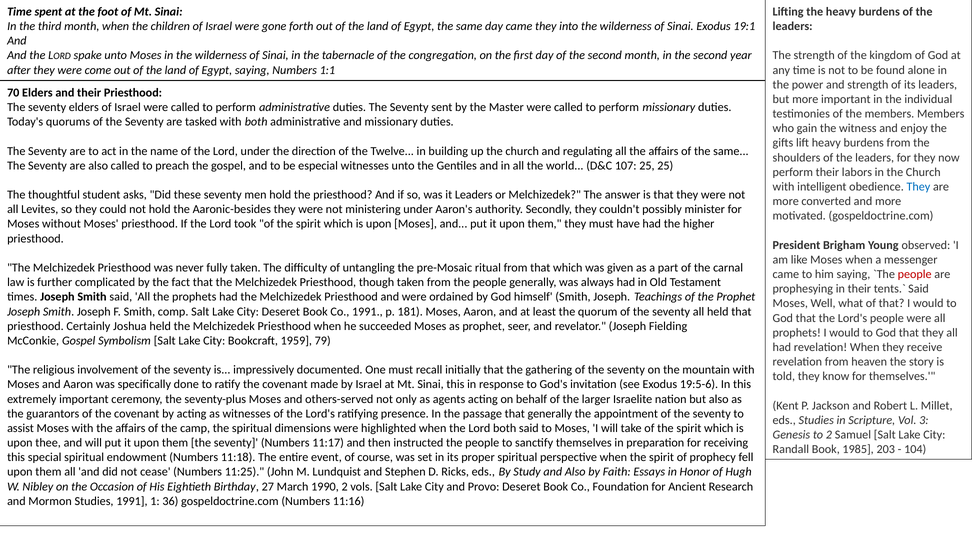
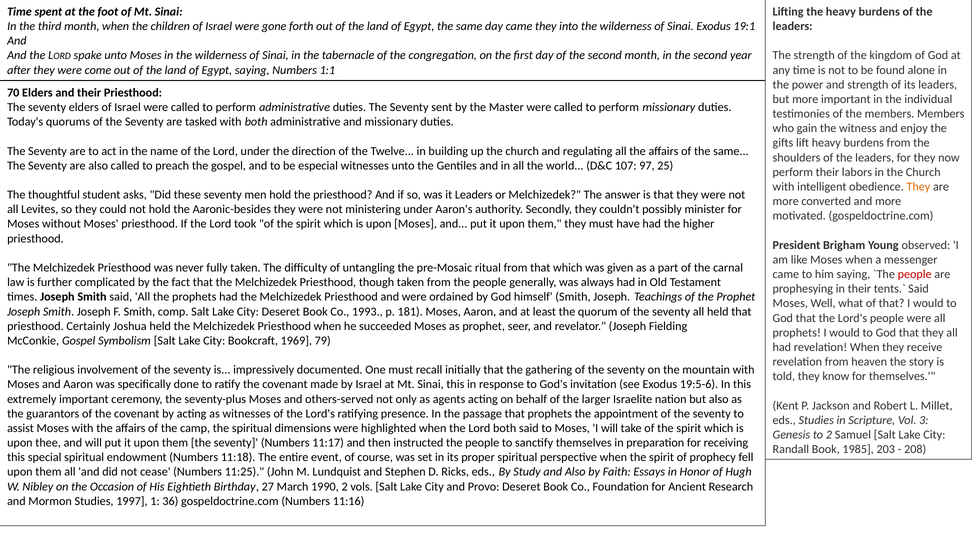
107 25: 25 -> 97 (647, 166)
They colour: blue -> orange (918, 187)
Co 1991: 1991 -> 1993 (367, 311)
1959: 1959 -> 1969 (296, 341)
that generally: generally -> prophets (550, 413)
104: 104 -> 208 (915, 449)
Studies 1991: 1991 -> 1997 (132, 501)
